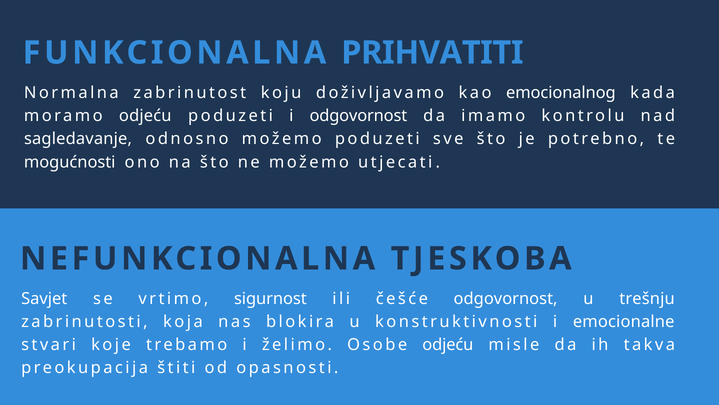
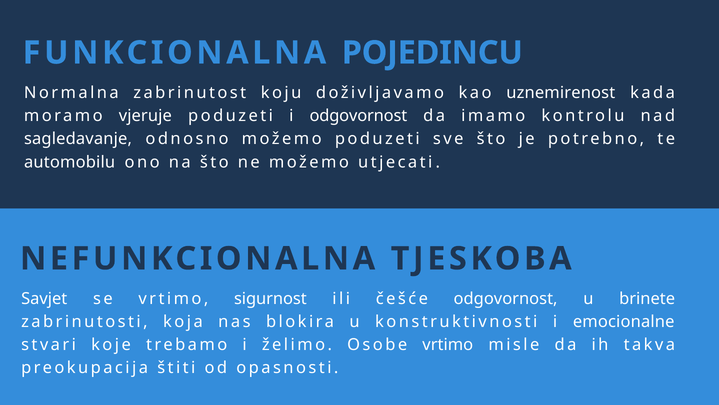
PRIHVATITI: PRIHVATITI -> POJEDINCU (432, 53)
emocionalnog: emocionalnog -> uznemirenost (561, 93)
moramo odjeću: odjeću -> vjeruje (145, 116)
mogućnosti: mogućnosti -> automobilu (70, 162)
trešnju: trešnju -> brinete (647, 298)
Osobe odjeću: odjeću -> vrtimo (448, 344)
